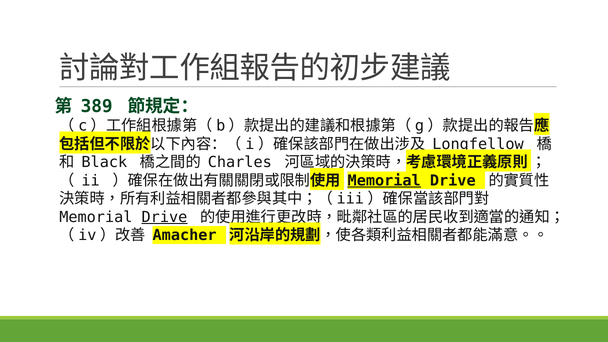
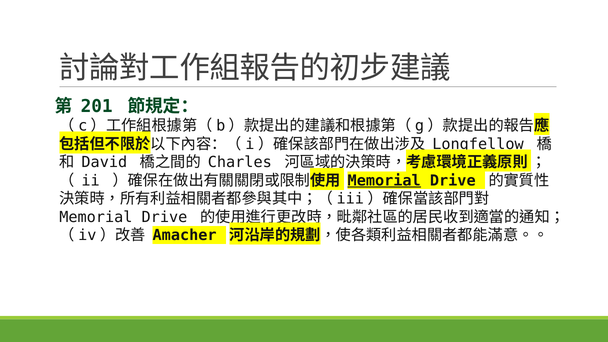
389: 389 -> 201 (97, 106)
Black: Black -> David (104, 162)
Drive underline: present -> none (164, 217)
